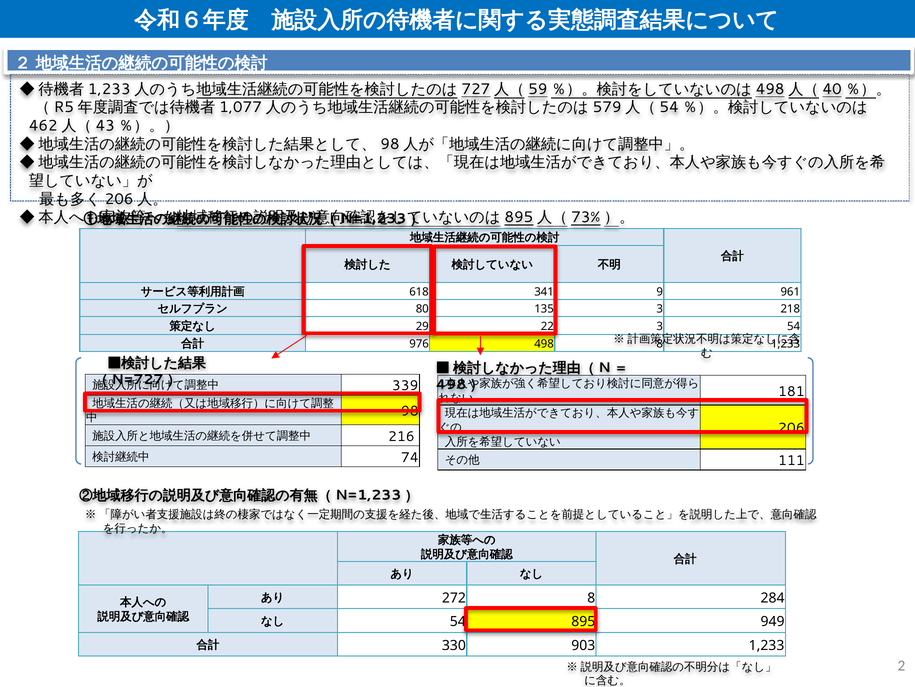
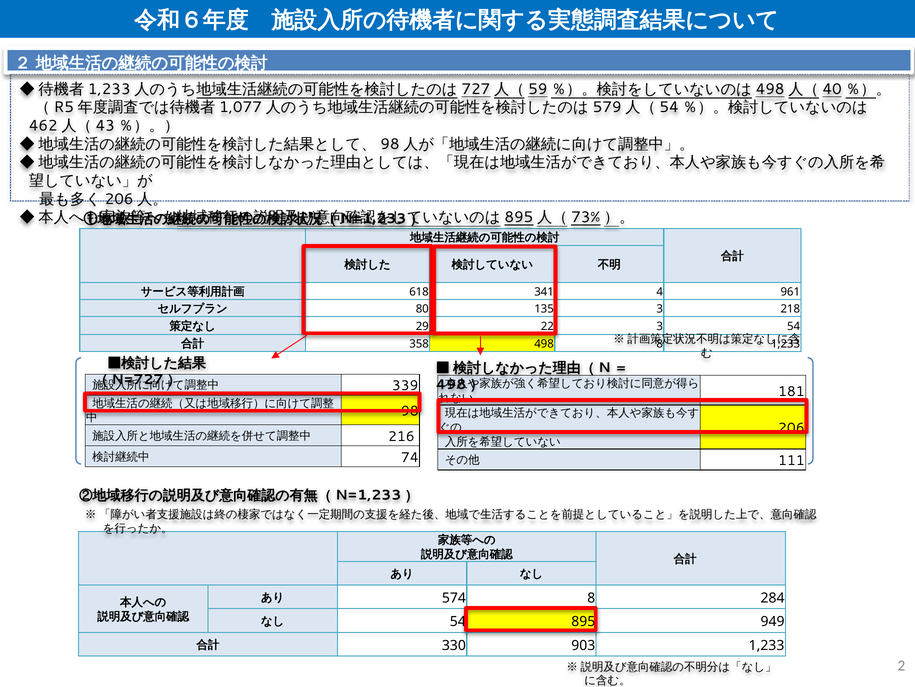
9: 9 -> 4 (660, 292)
976: 976 -> 358 (419, 344)
272: 272 -> 574 (454, 597)
